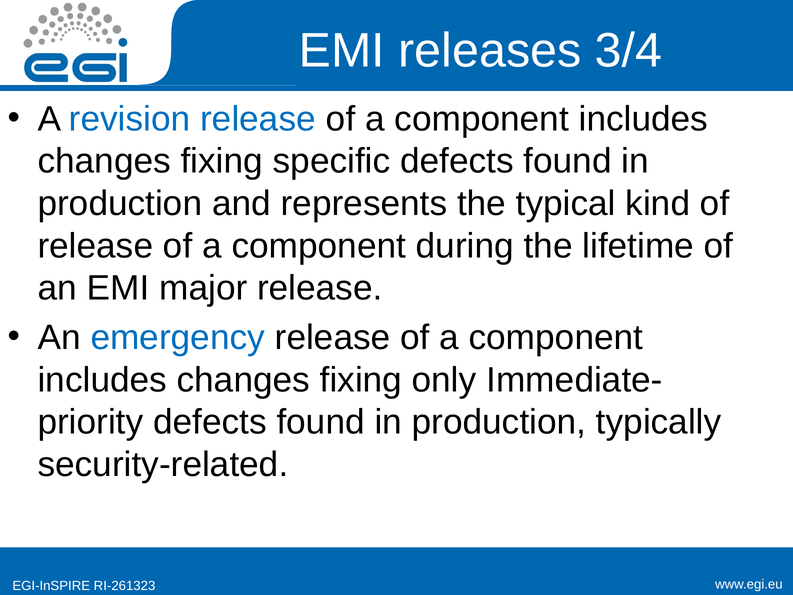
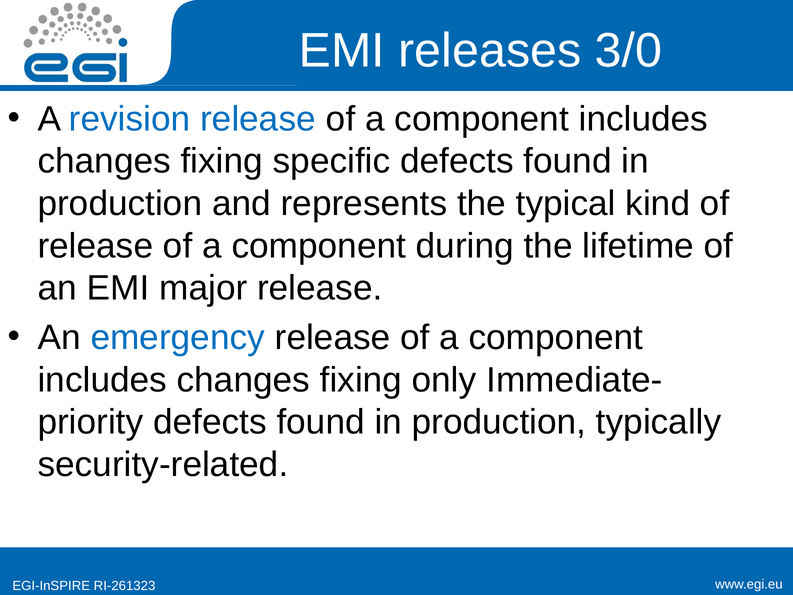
3/4: 3/4 -> 3/0 (628, 51)
